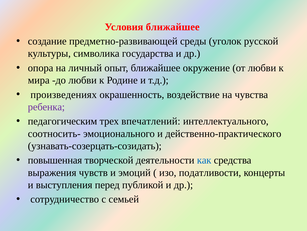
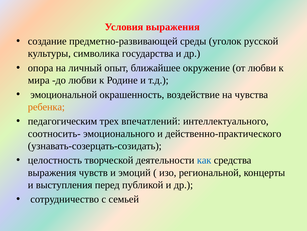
Условия ближайшее: ближайшее -> выражения (173, 27)
произведениях: произведениях -> эмоциональной (64, 94)
ребенка colour: purple -> orange (46, 107)
повышенная: повышенная -> целостность (55, 160)
податливости: податливости -> региональной (210, 172)
